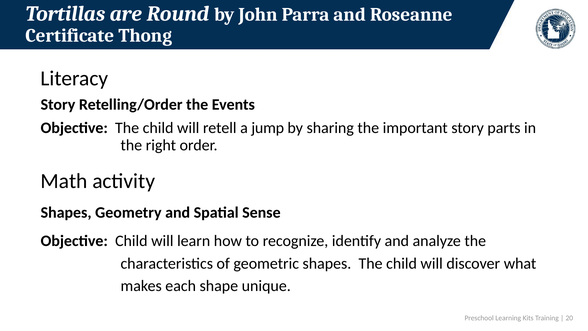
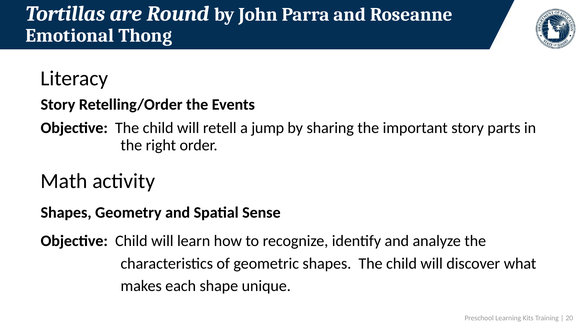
Certificate: Certificate -> Emotional (70, 35)
